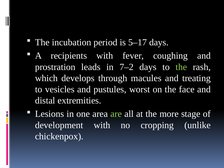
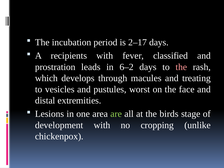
5–17: 5–17 -> 2–17 (138, 42)
coughing: coughing -> classified (171, 56)
7–2: 7–2 -> 6–2 (127, 67)
the colour: light green -> pink (181, 67)
more: more -> birds (169, 114)
